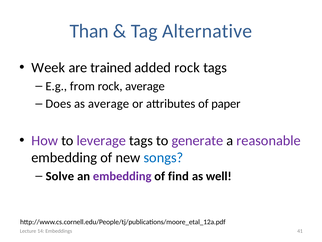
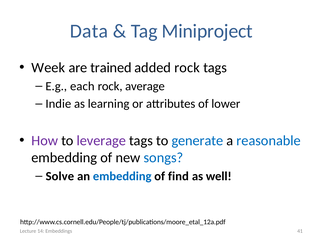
Than: Than -> Data (89, 31)
Alternative: Alternative -> Miniproject (207, 31)
from: from -> each (82, 86)
Does: Does -> Indie (58, 104)
as average: average -> learning (109, 104)
paper: paper -> lower (226, 104)
generate colour: purple -> blue (197, 140)
reasonable colour: purple -> blue (269, 140)
embedding colour: purple -> blue (122, 176)
